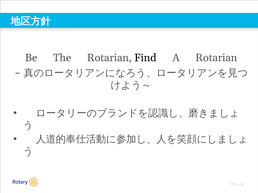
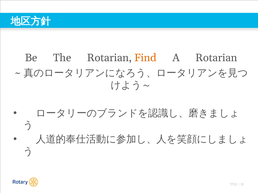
Find colour: black -> orange (145, 58)
